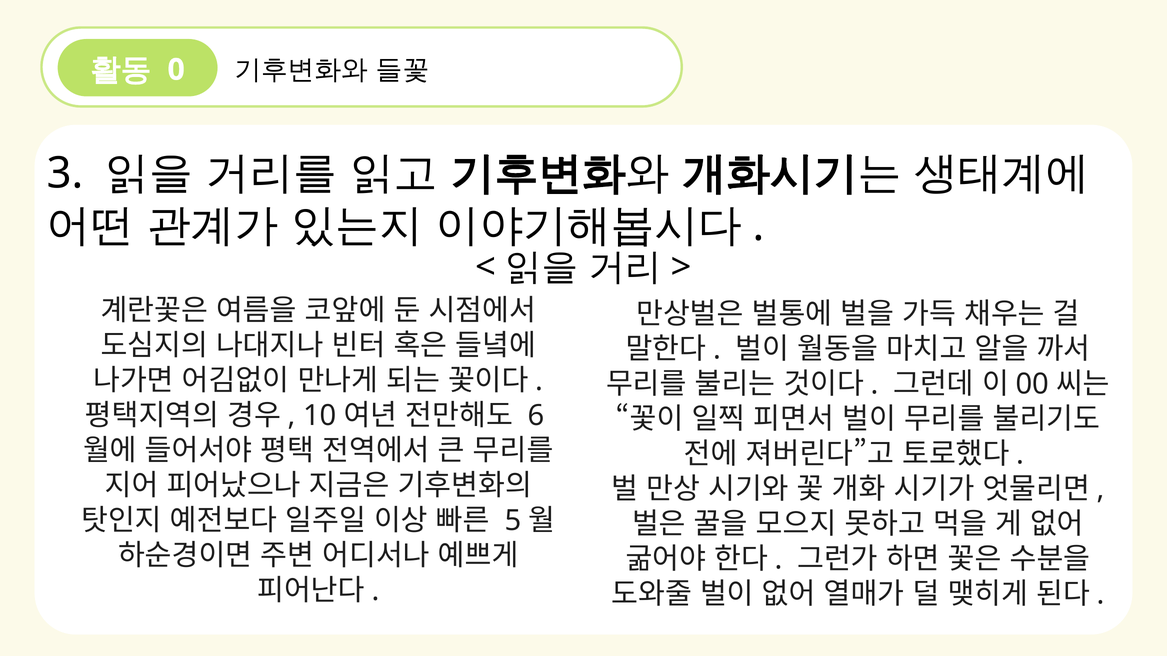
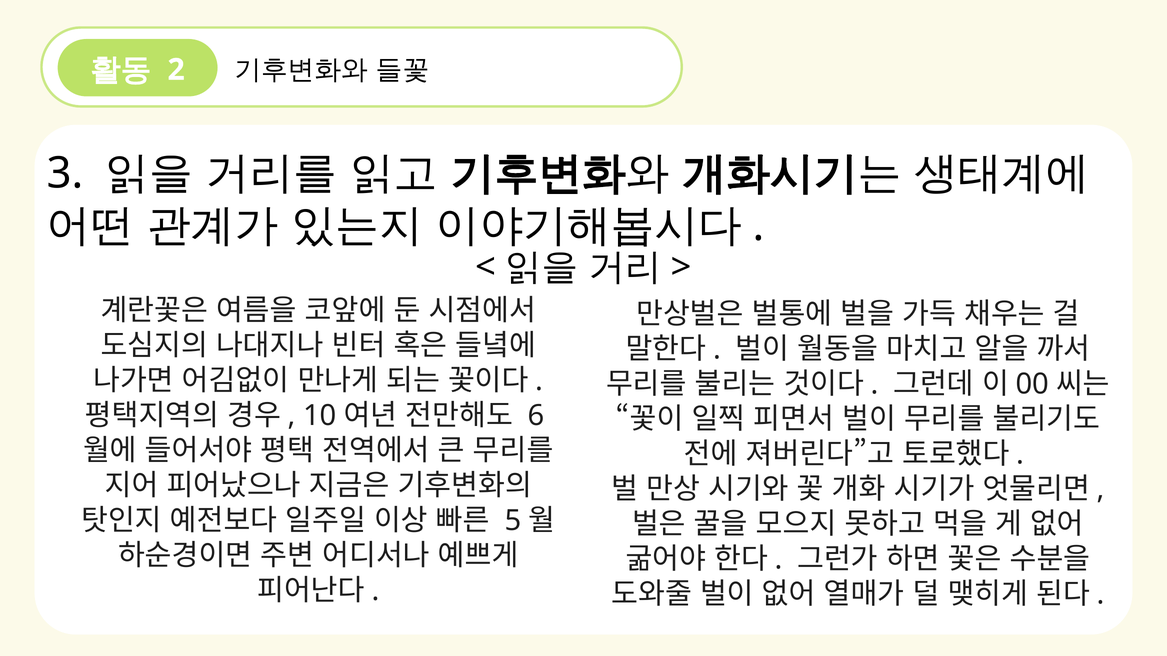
0: 0 -> 2 (176, 70)
